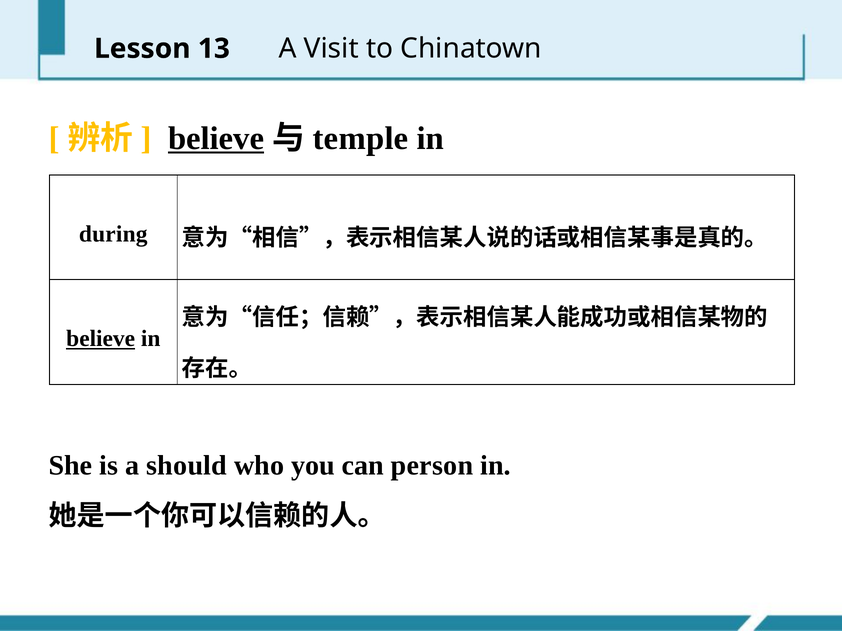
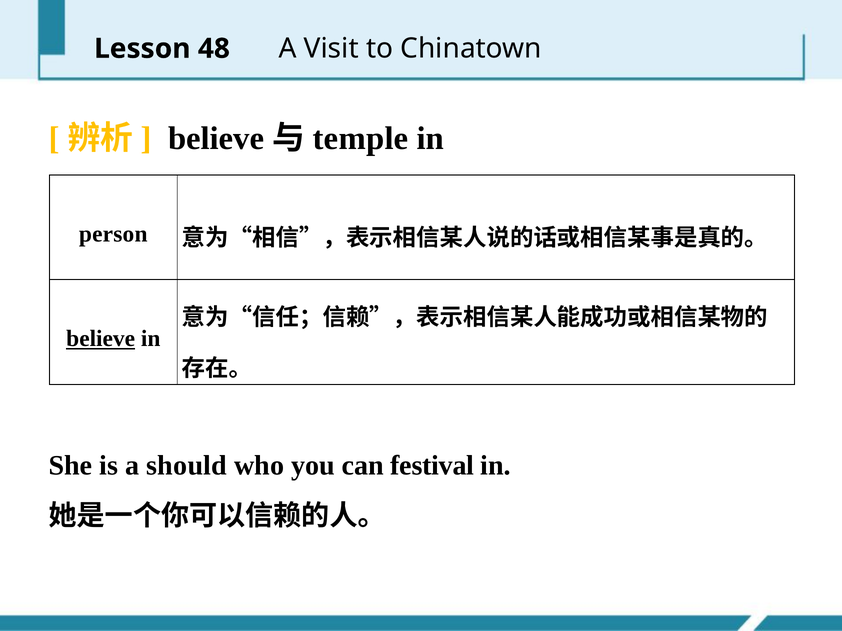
13: 13 -> 48 (214, 49)
believe underline: present -> none (216, 138)
during: during -> person (113, 234)
person: person -> festival (432, 466)
